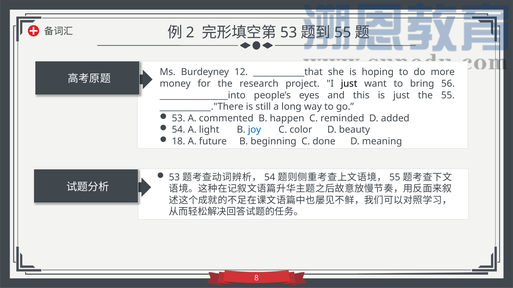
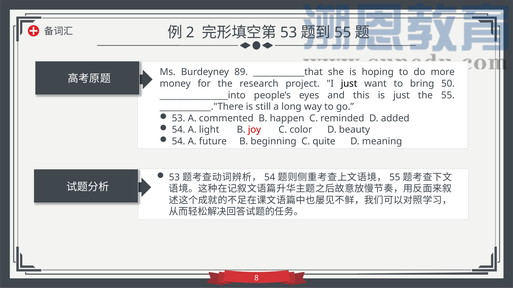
12: 12 -> 89 (241, 72)
56: 56 -> 50 (448, 84)
joy colour: blue -> red (255, 130)
18: 18 -> 54 (179, 141)
done: done -> quite (324, 141)
